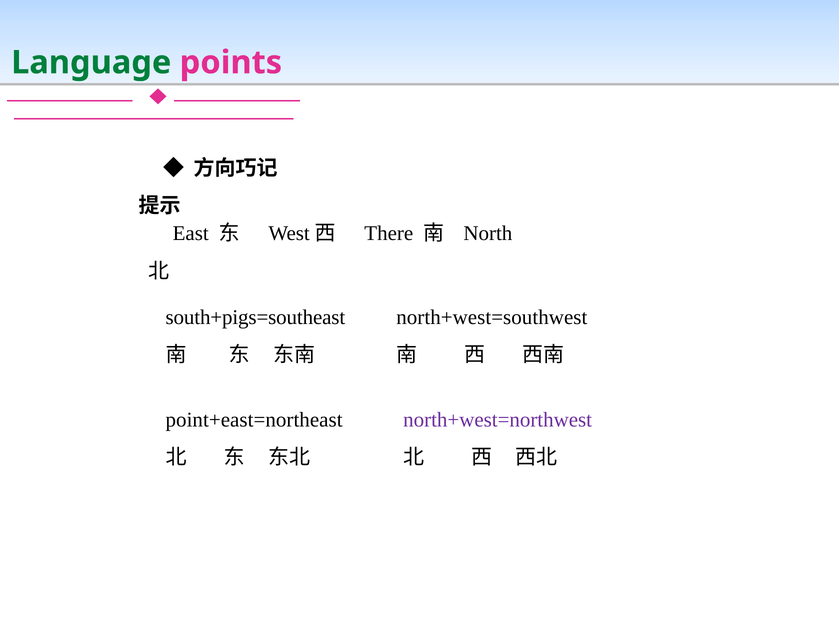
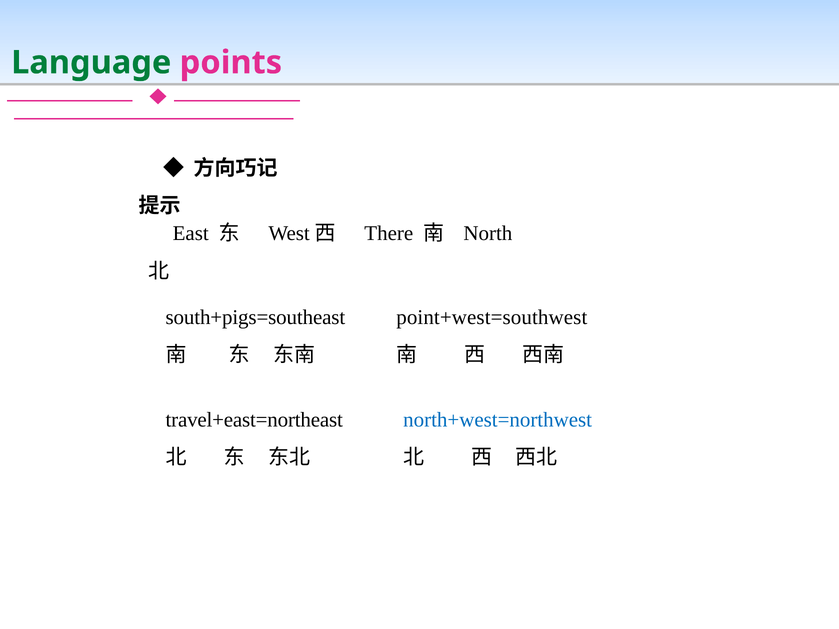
north+west=southwest: north+west=southwest -> point+west=southwest (492, 317)
point+east=northeast: point+east=northeast -> travel+east=northeast (254, 420)
north+west=northwest colour: purple -> blue (498, 420)
